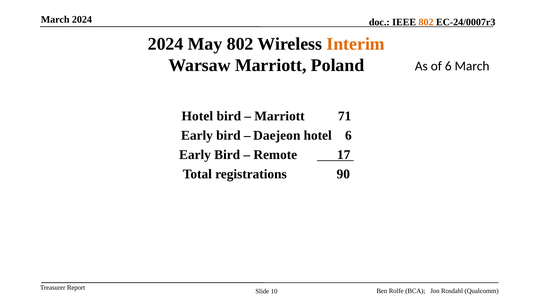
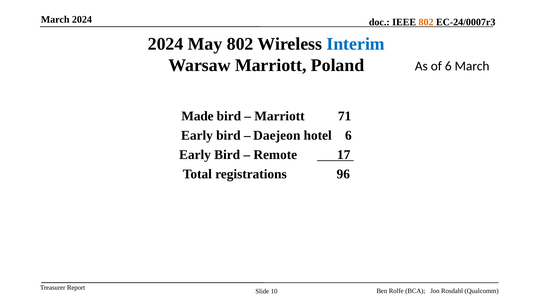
Interim colour: orange -> blue (356, 44)
Hotel: Hotel -> Made (197, 116)
90: 90 -> 96 (343, 174)
